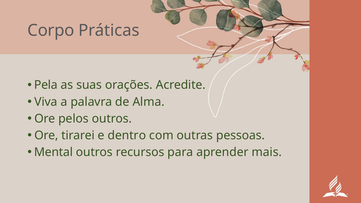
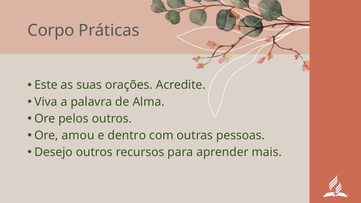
Pela: Pela -> Este (46, 85)
tirarei: tirarei -> amou (78, 135)
Mental: Mental -> Desejo (54, 152)
